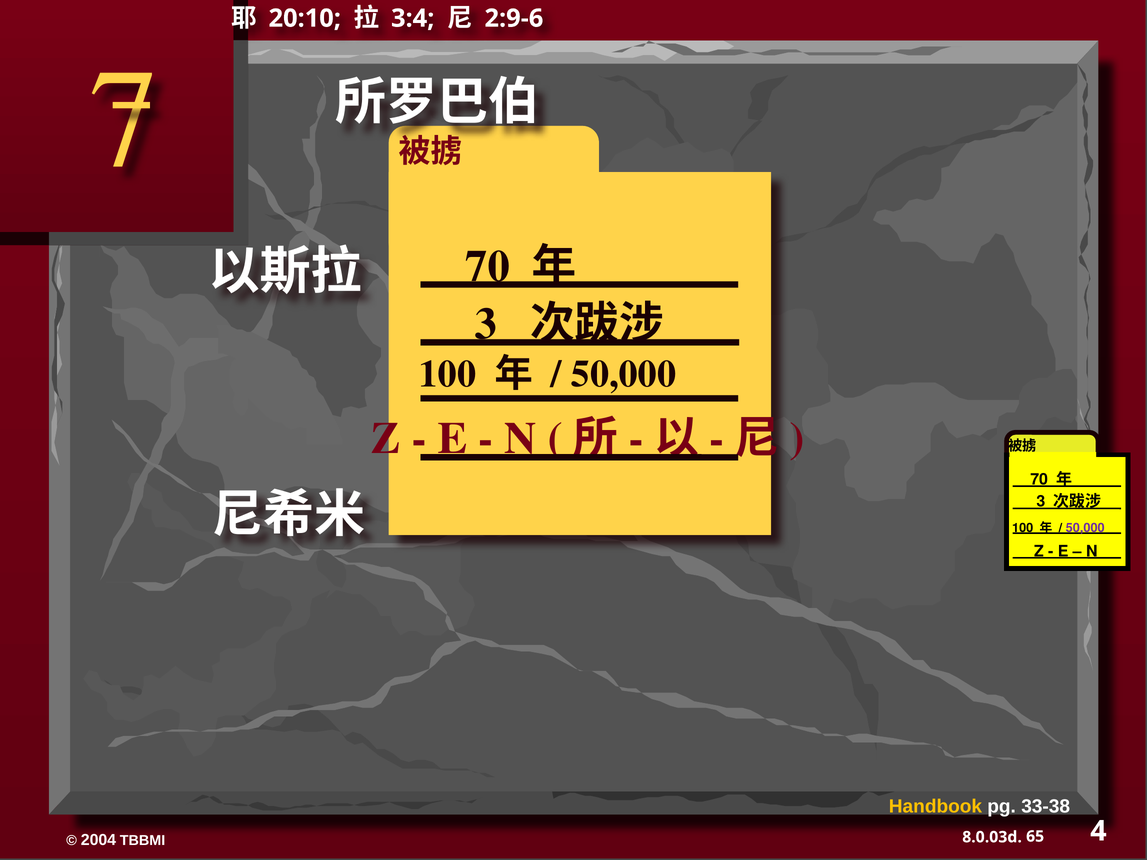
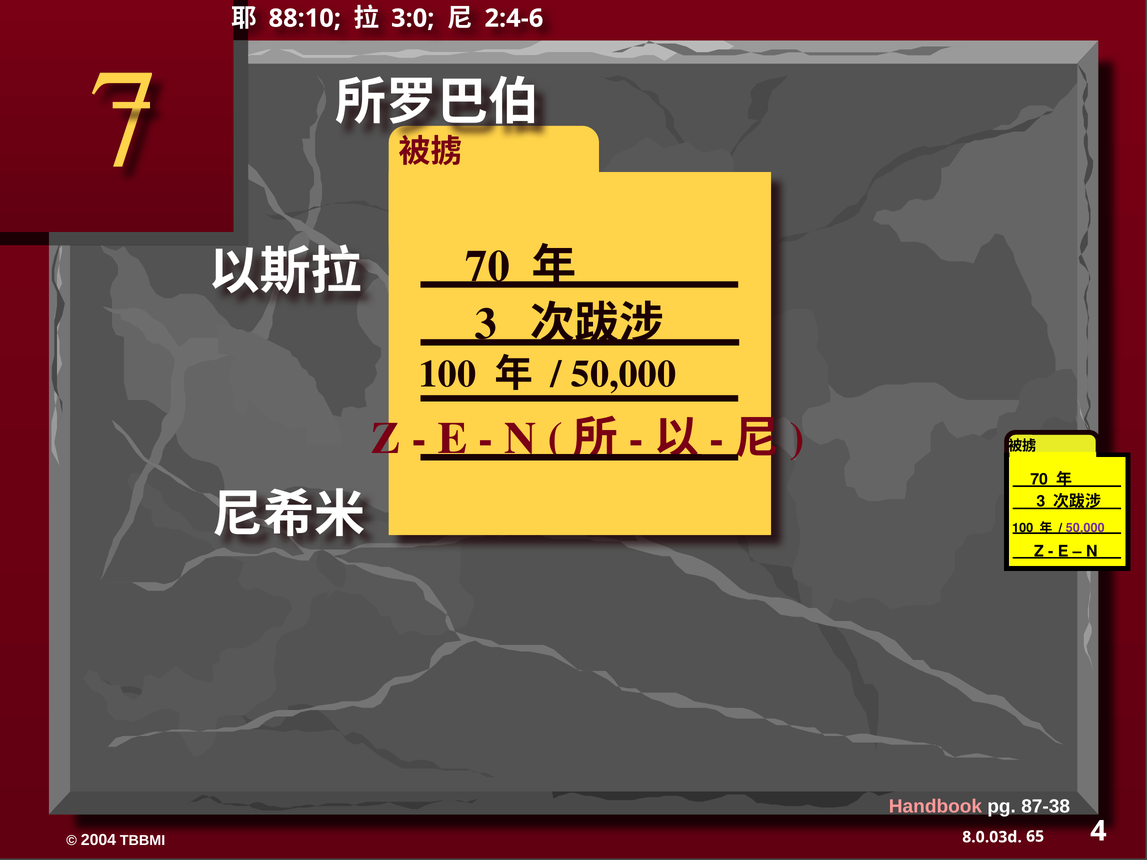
20:10: 20:10 -> 88:10 (305, 18)
3:4: 3:4 -> 3:0 (413, 18)
2:9-6: 2:9-6 -> 2:4-6 (514, 18)
Handbook colour: yellow -> pink (935, 807)
33-38: 33-38 -> 87-38 (1046, 807)
